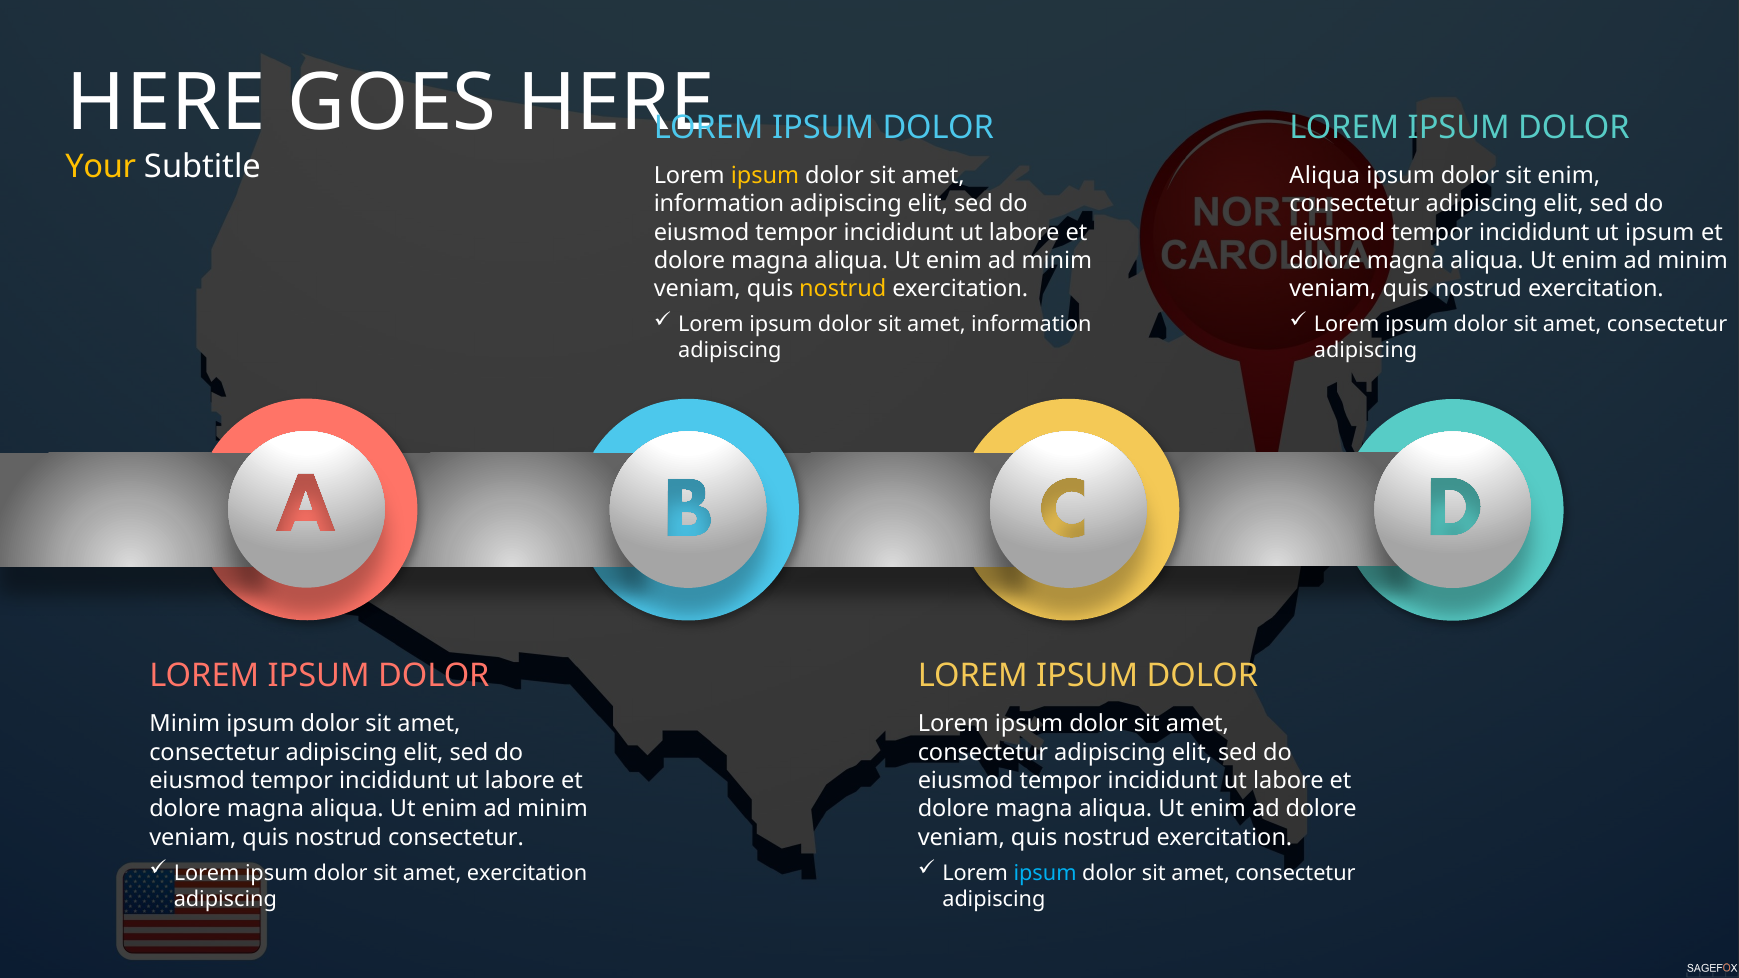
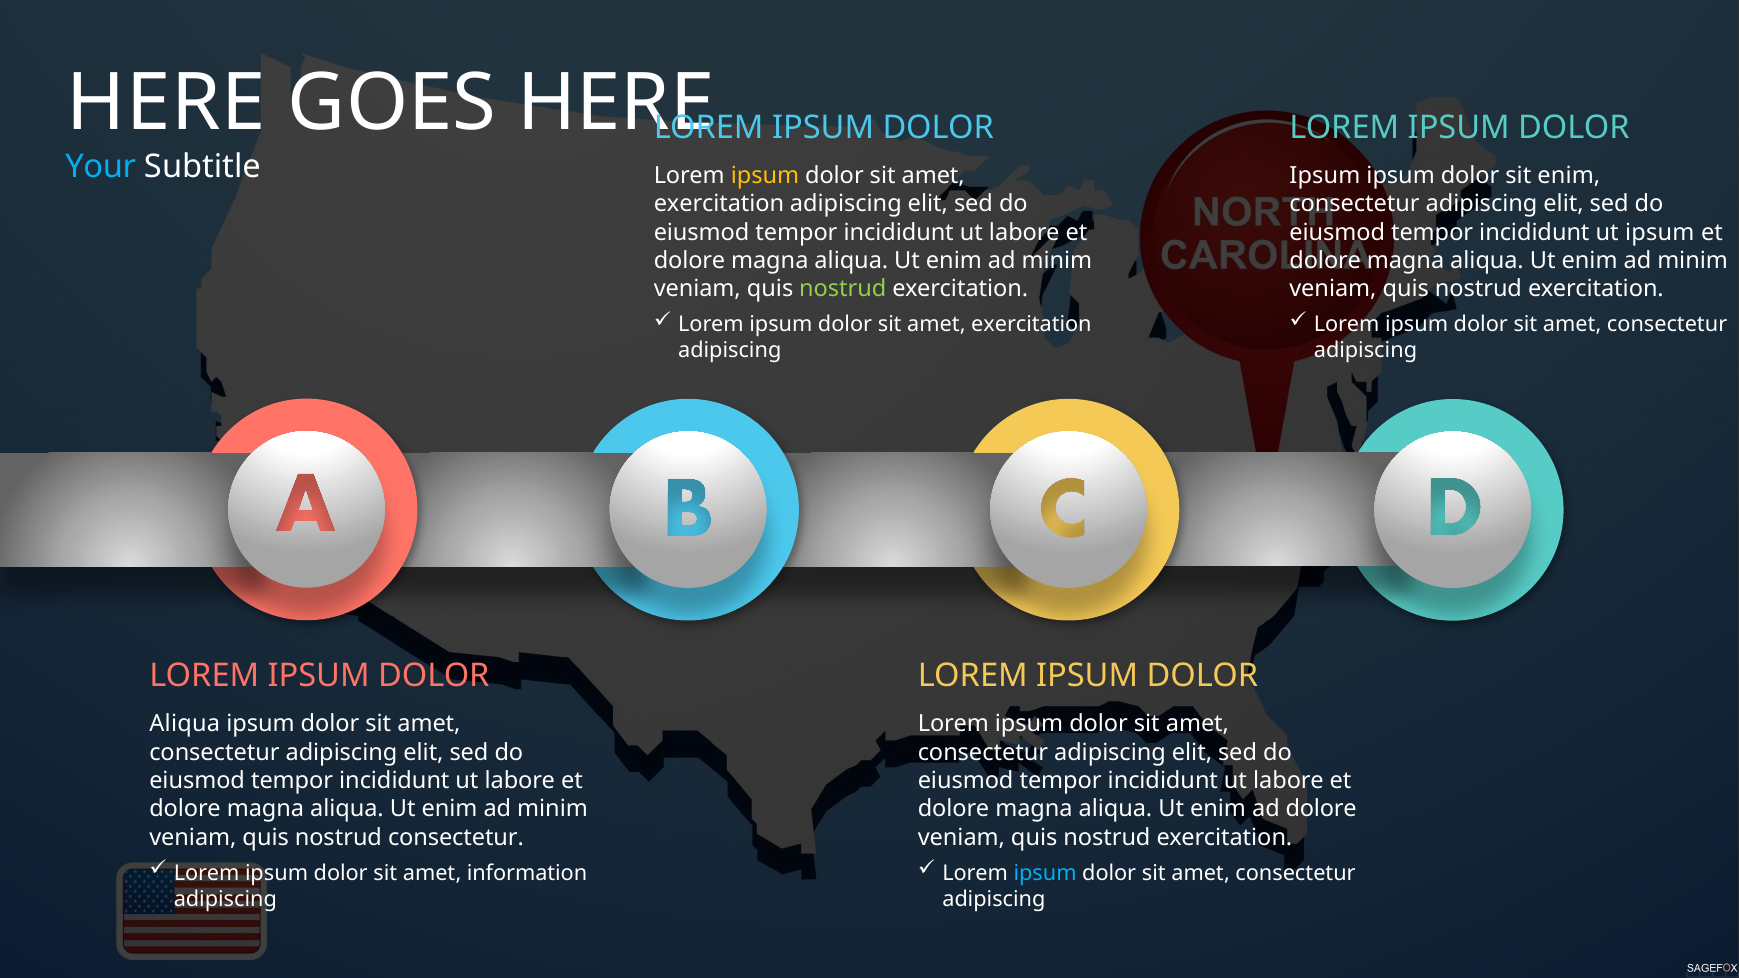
Your colour: yellow -> light blue (101, 167)
Aliqua: Aliqua -> Ipsum (1325, 176)
information: information -> exercitation (719, 204)
nostrud colour: yellow -> light green (843, 289)
information: information -> exercitation (1031, 325)
Minim: Minim -> Aliqua (185, 724)
amet exercitation: exercitation -> information (527, 873)
